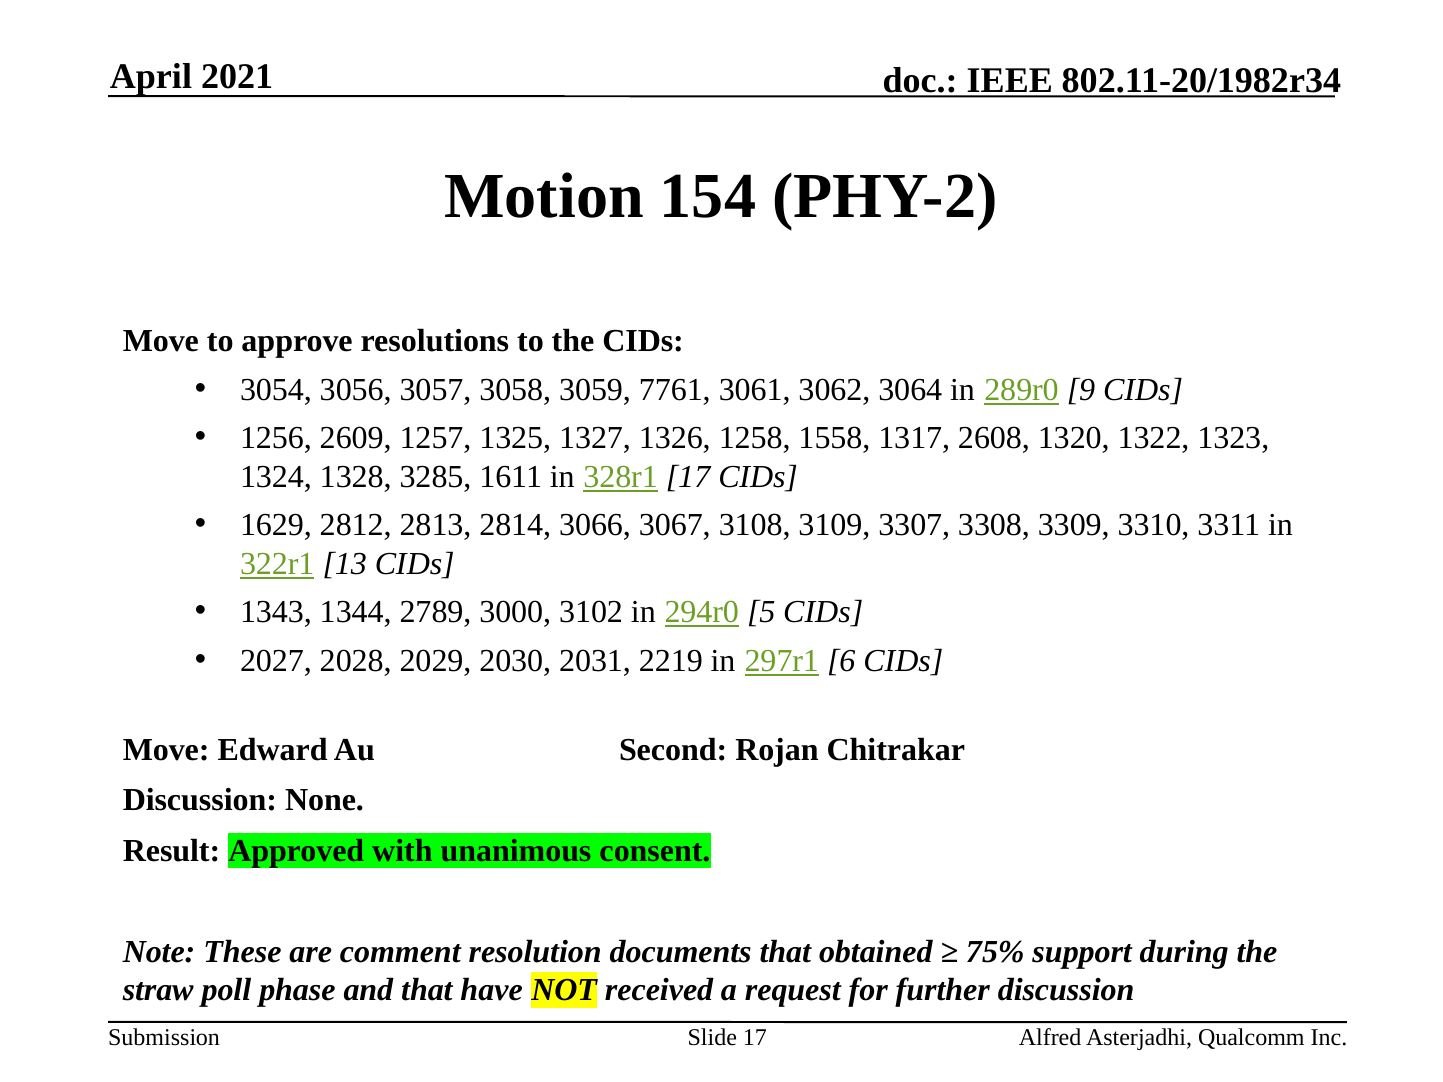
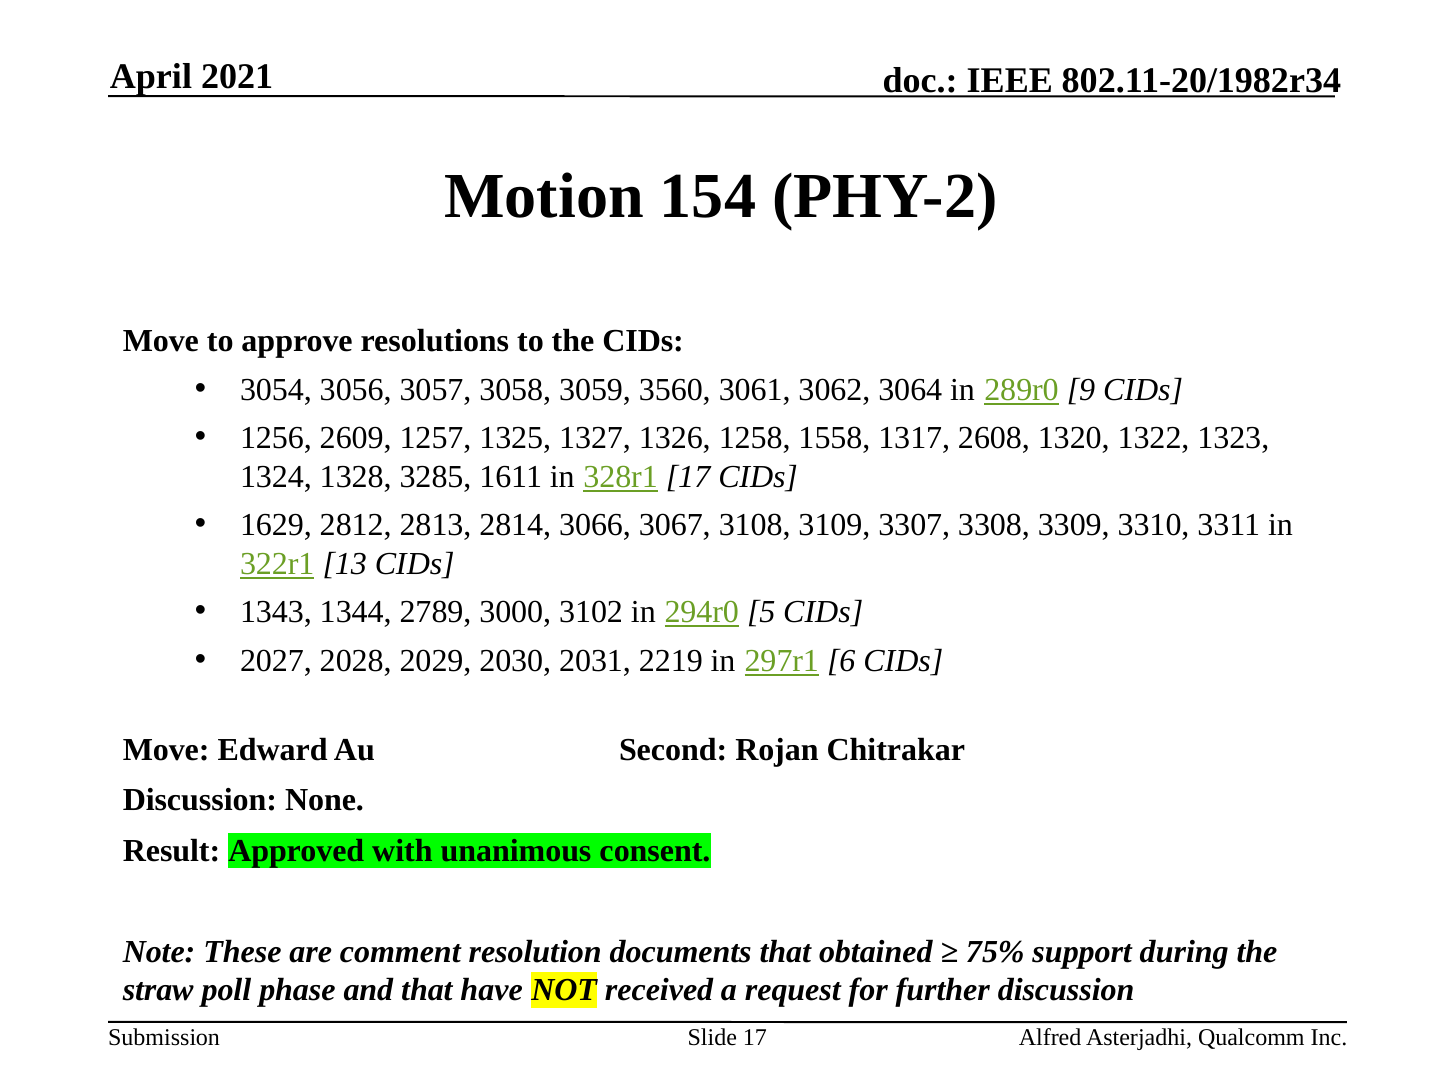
7761: 7761 -> 3560 (675, 390)
